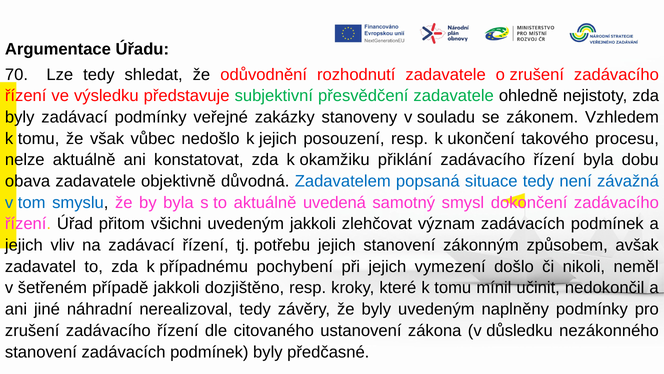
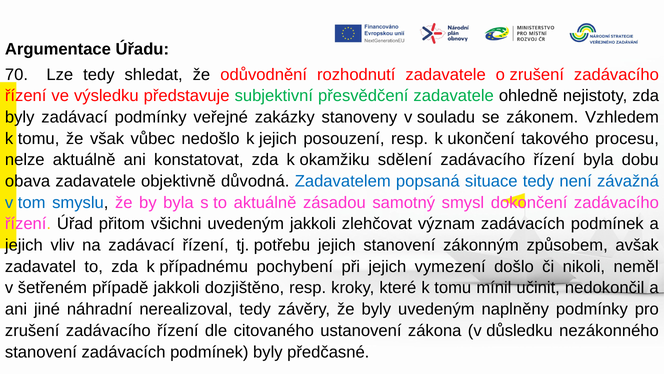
přiklání: přiklání -> sdělení (405, 160)
uvedená: uvedená -> zásadou (334, 202)
